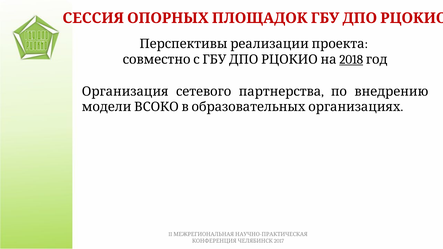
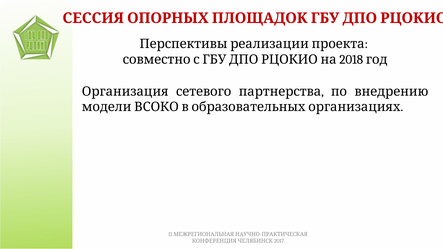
2018 underline: present -> none (351, 60)
